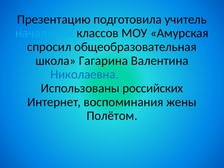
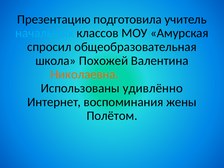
Гагарина: Гагарина -> Похожей (103, 61)
Николаевна colour: blue -> orange (85, 74)
российских: российских -> удивлённо (153, 88)
